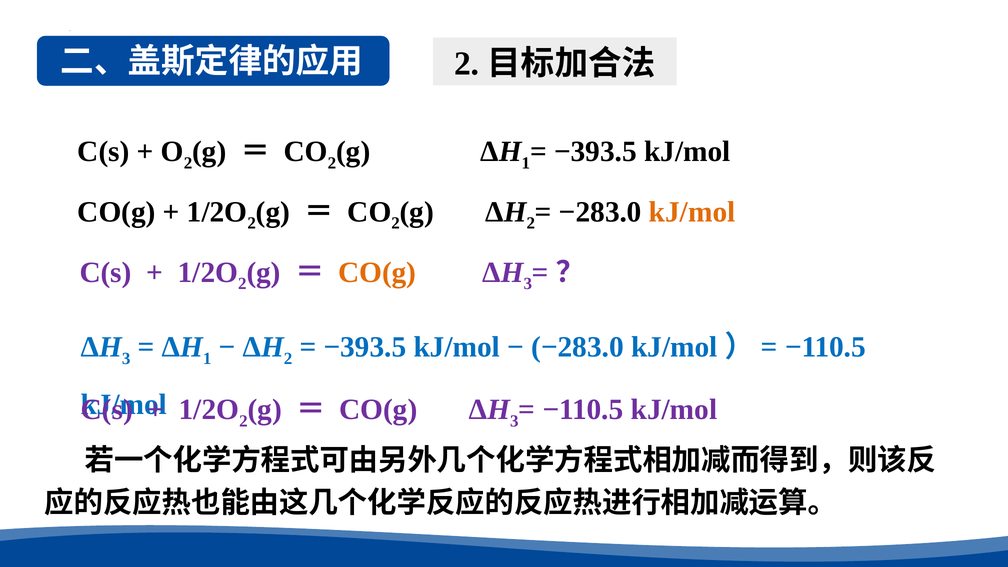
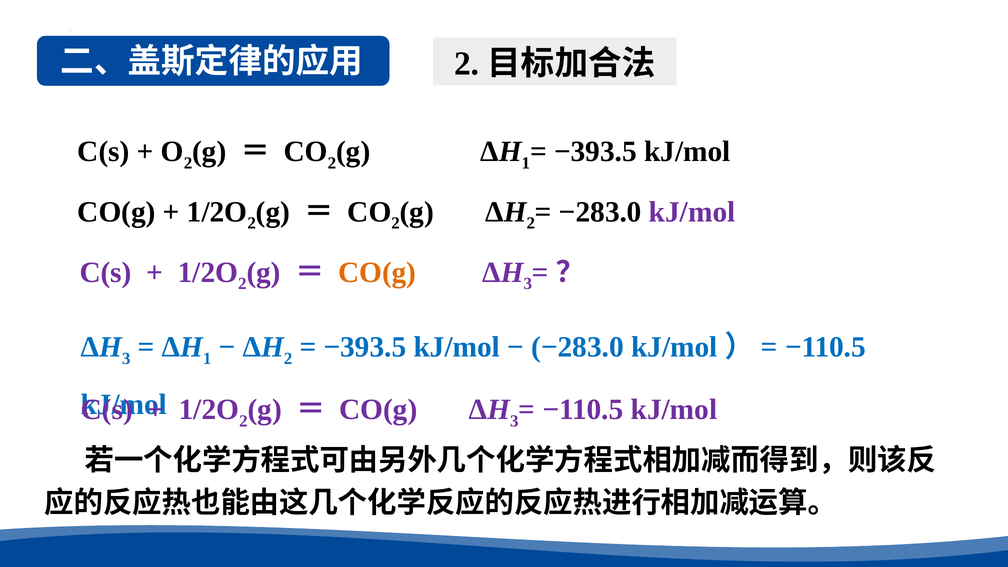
kJ/mol colour: orange -> purple (692, 212)
